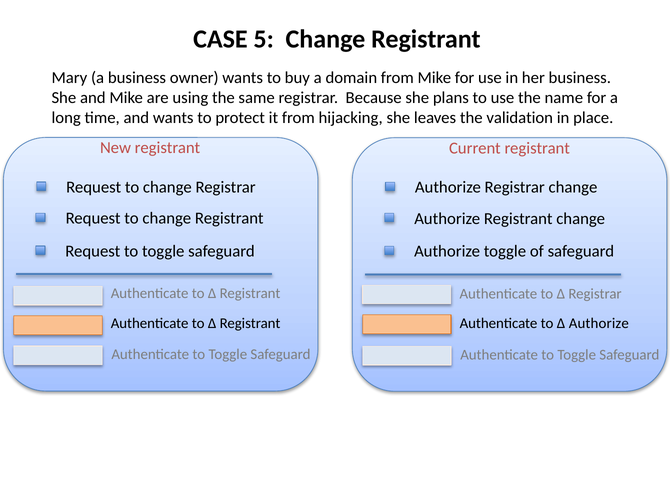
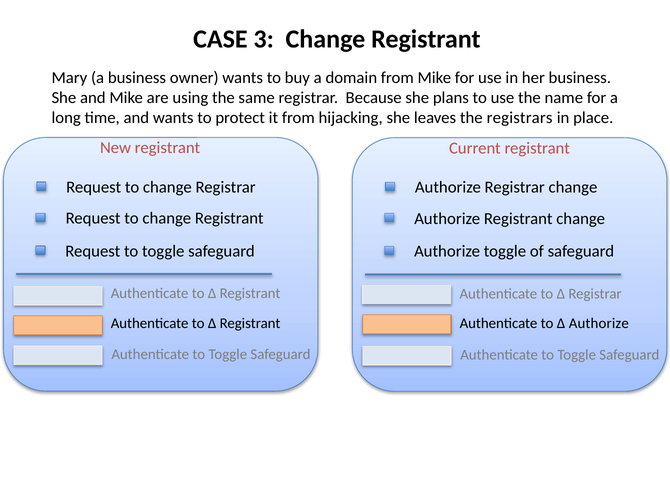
5: 5 -> 3 (264, 39)
validation: validation -> registrars (520, 118)
